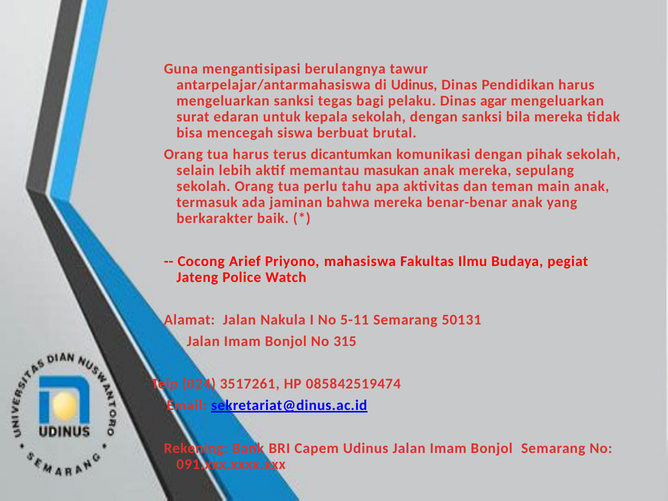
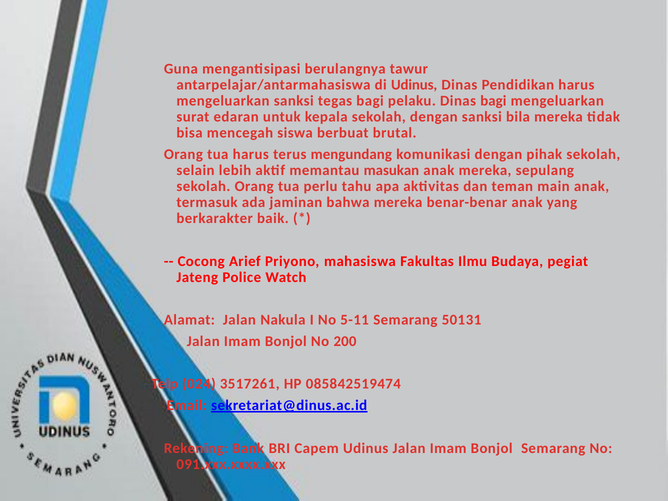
Dinas agar: agar -> bagi (493, 101)
dicantumkan: dicantumkan -> mengundang (351, 154)
315: 315 -> 200 (345, 341)
